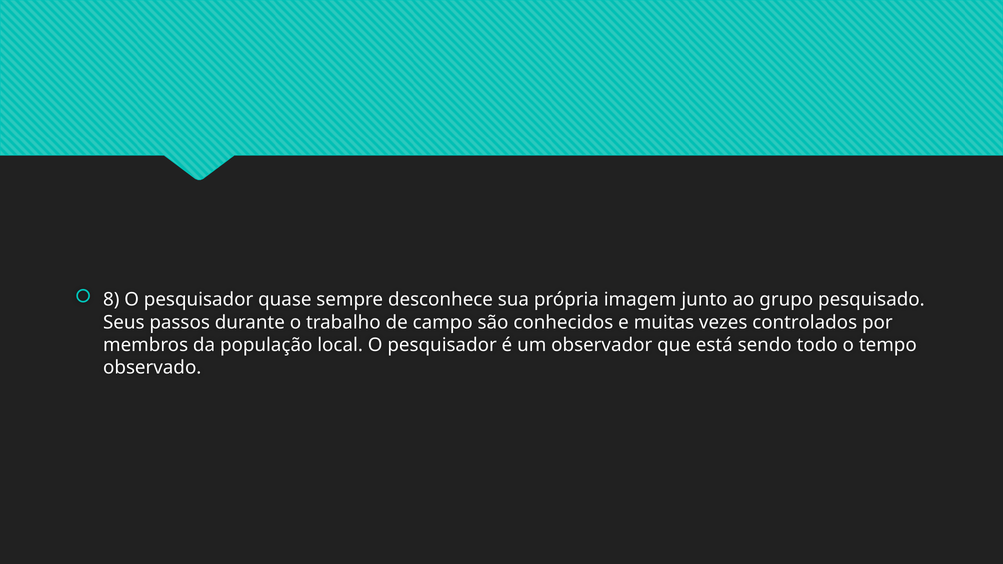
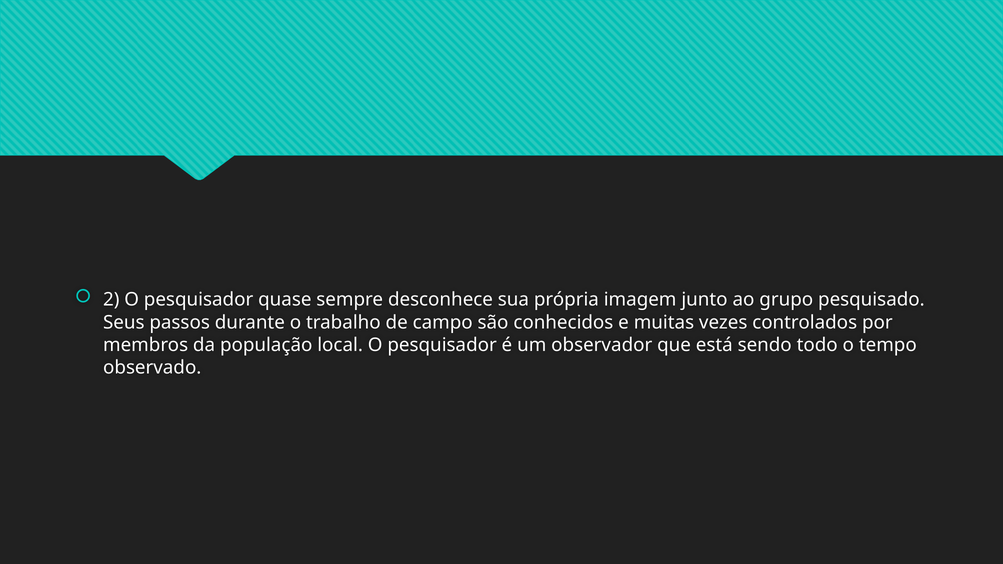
8: 8 -> 2 (111, 300)
